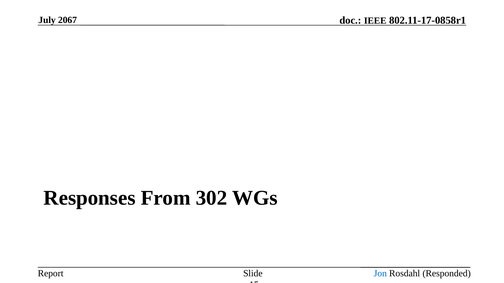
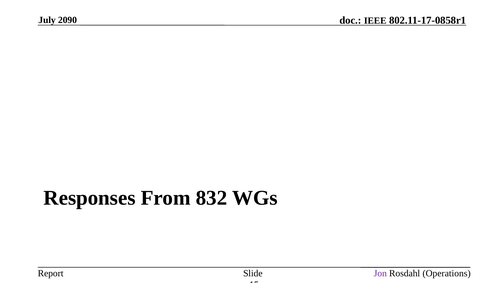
2067: 2067 -> 2090 (67, 20)
302: 302 -> 832 (211, 198)
Jon colour: blue -> purple (380, 274)
Responded: Responded -> Operations (447, 274)
